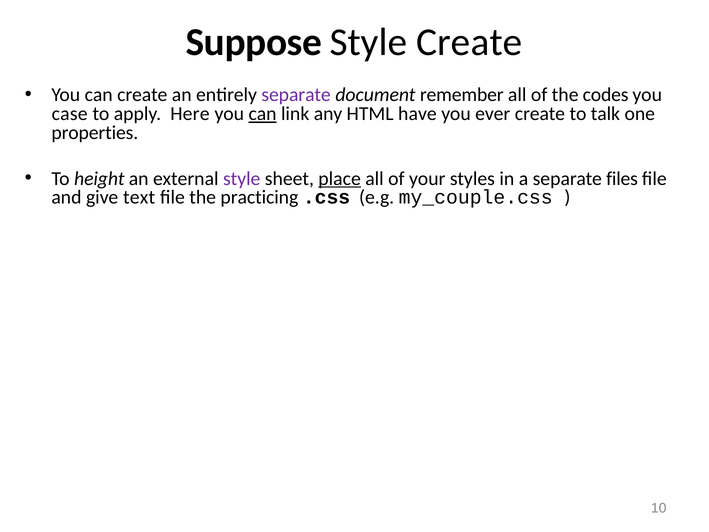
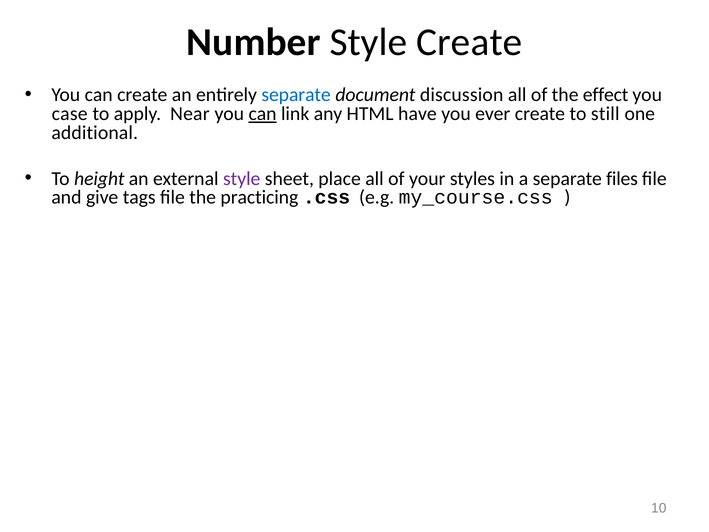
Suppose: Suppose -> Number (254, 42)
separate colour: purple -> blue (296, 95)
remember: remember -> discussion (462, 95)
codes: codes -> effect (606, 95)
Here: Here -> Near (190, 114)
talk: talk -> still (605, 114)
properties: properties -> additional (95, 133)
place underline: present -> none (340, 178)
text: text -> tags (139, 197)
my_couple.css: my_couple.css -> my_course.css (476, 197)
